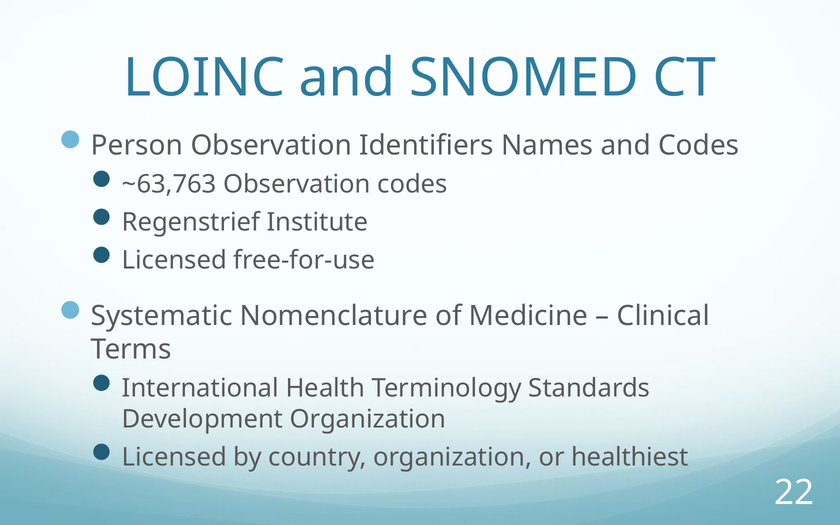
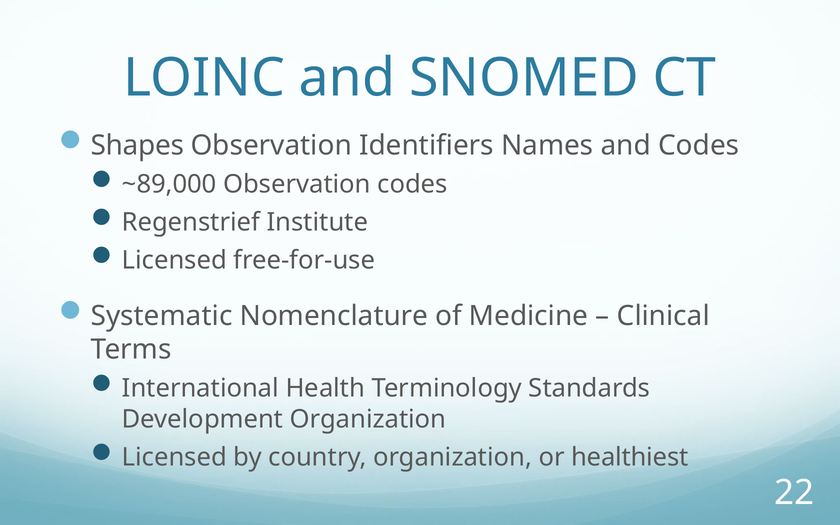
Person: Person -> Shapes (137, 145)
~63,763: ~63,763 -> ~89,000 (169, 185)
